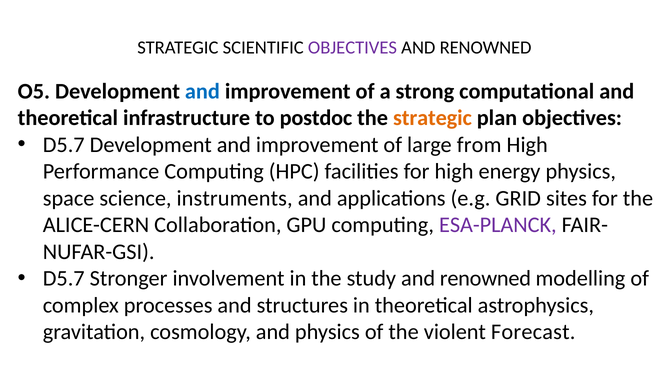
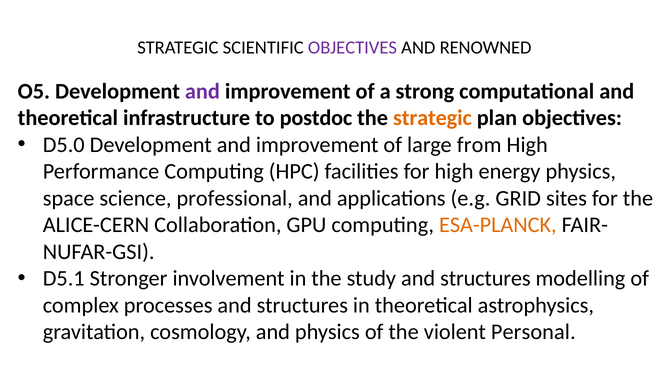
and colour: blue -> purple (202, 91)
D5.7: D5.7 -> D5.0 (64, 145)
instruments: instruments -> professional (235, 198)
ESA-PLANCK colour: purple -> orange (498, 225)
D5.7: D5.7 -> D5.1 (64, 279)
study and renowned: renowned -> structures (485, 279)
Forecast: Forecast -> Personal (533, 332)
